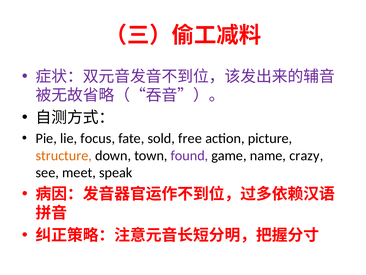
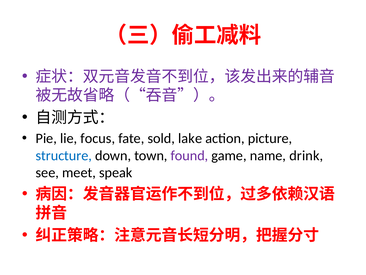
free: free -> lake (190, 138)
structure colour: orange -> blue (64, 155)
crazy: crazy -> drink (306, 155)
